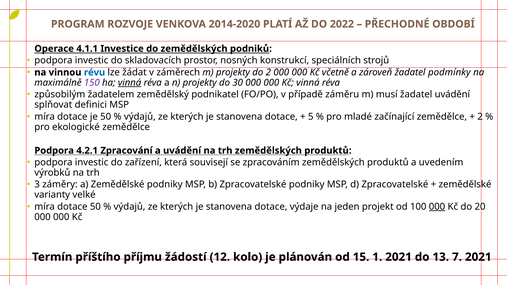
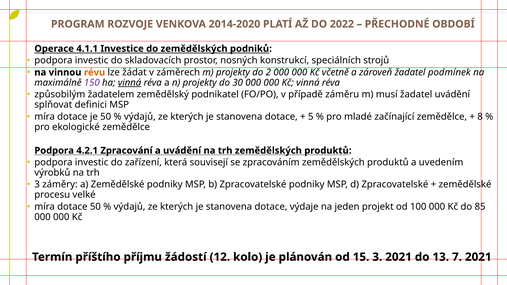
révu colour: blue -> orange (95, 72)
podmínky: podmínky -> podmínek (449, 72)
2: 2 -> 8 (480, 117)
varianty: varianty -> procesu (52, 195)
000 underline: present -> none (437, 207)
20: 20 -> 85 (480, 207)
15 1: 1 -> 3 (377, 257)
